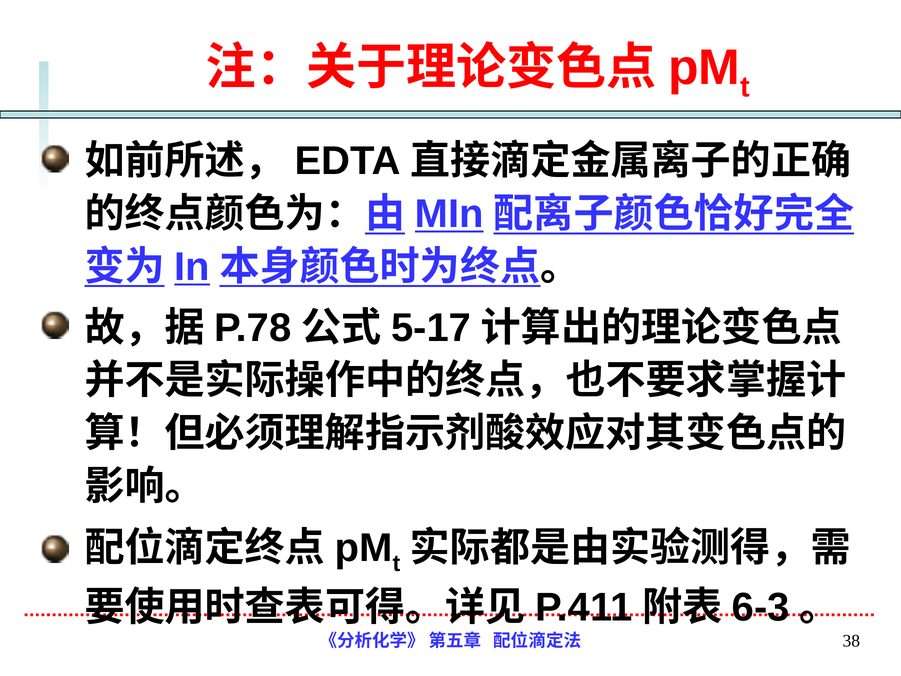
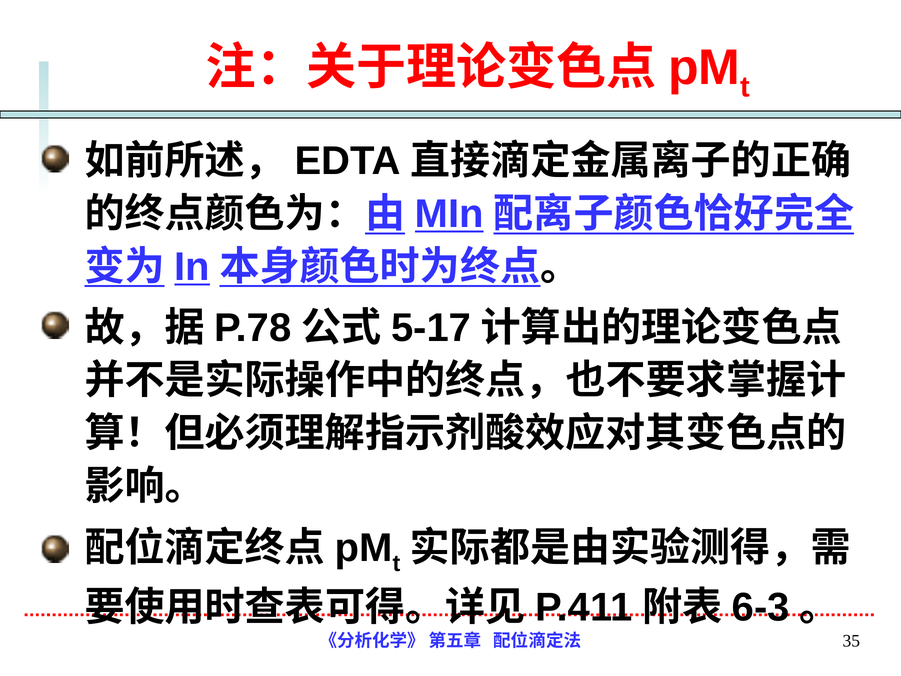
38: 38 -> 35 (851, 641)
